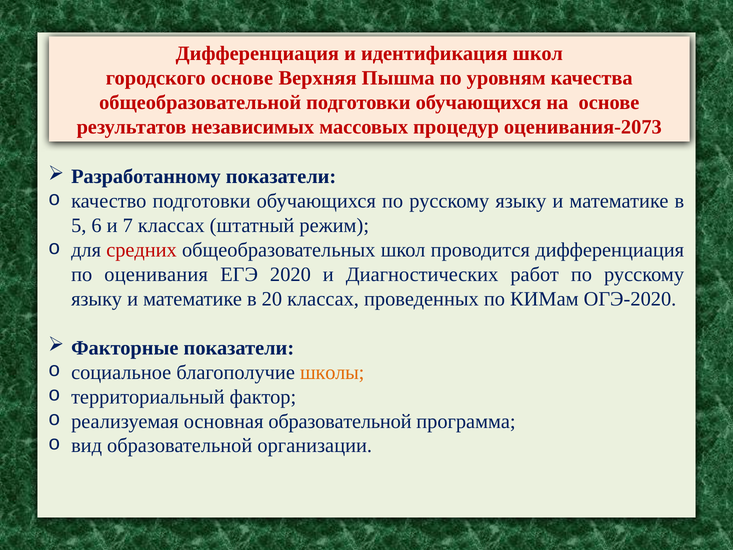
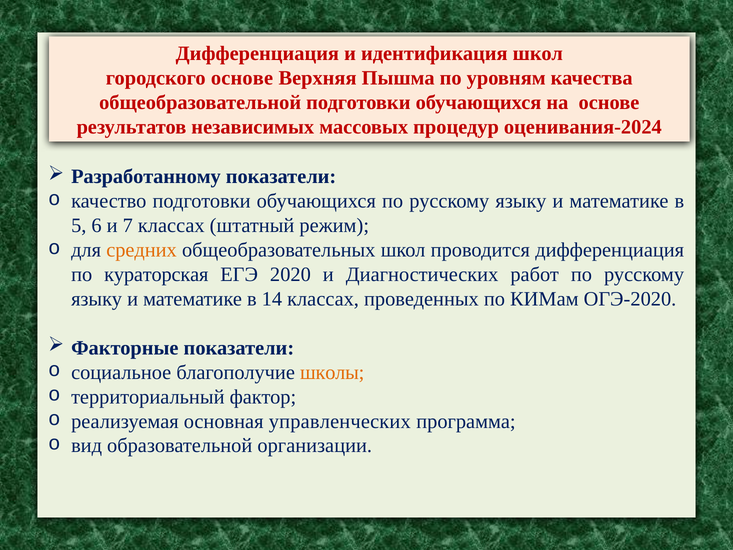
оценивания-2073: оценивания-2073 -> оценивания-2024 (583, 127)
средних colour: red -> orange (142, 250)
оценивания: оценивания -> кураторская (156, 274)
20: 20 -> 14 (272, 299)
основная образовательной: образовательной -> управленческих (340, 421)
